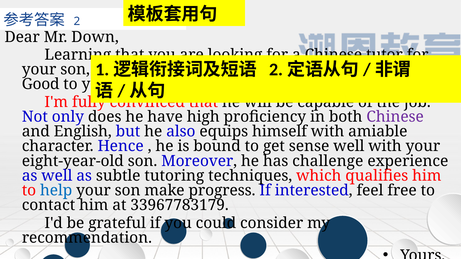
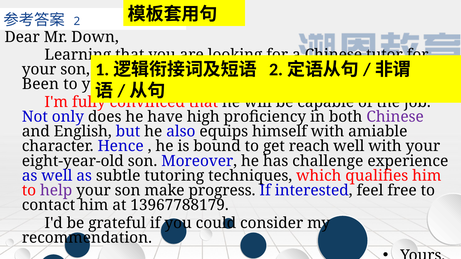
Good: Good -> Been (40, 84)
sense: sense -> reach (309, 146)
help colour: blue -> purple (56, 191)
33967783179: 33967783179 -> 13967788179 (180, 205)
